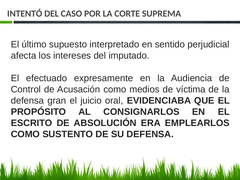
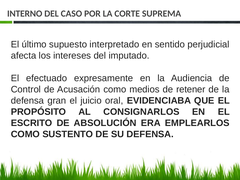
INTENTÓ: INTENTÓ -> INTERNO (25, 14)
víctima: víctima -> retener (191, 89)
